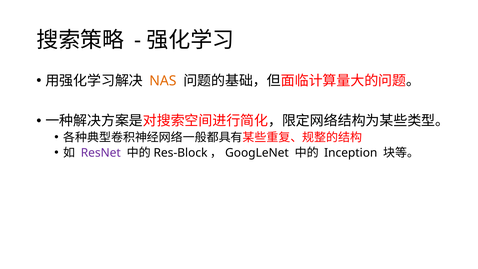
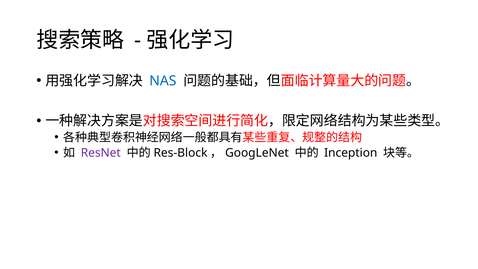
NAS colour: orange -> blue (163, 81)
